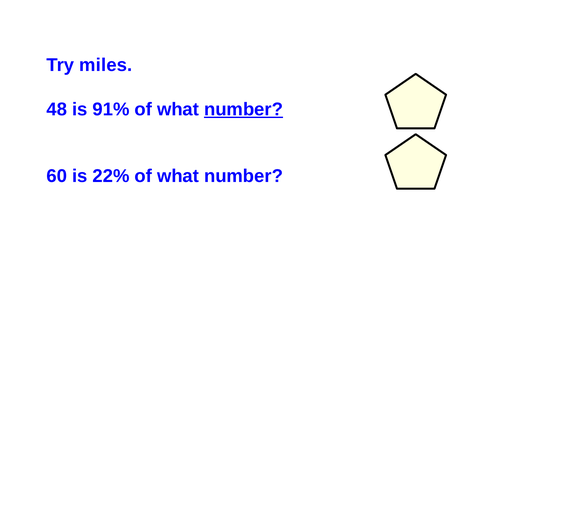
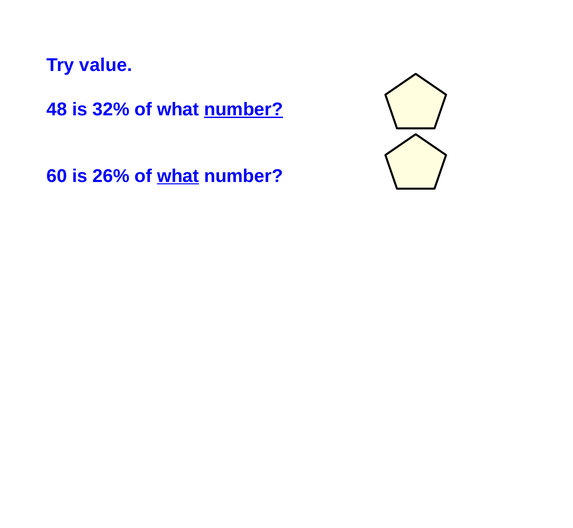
miles: miles -> value (106, 65)
91%: 91% -> 32% (111, 109)
22%: 22% -> 26% (111, 176)
what underline: none -> present (178, 176)
